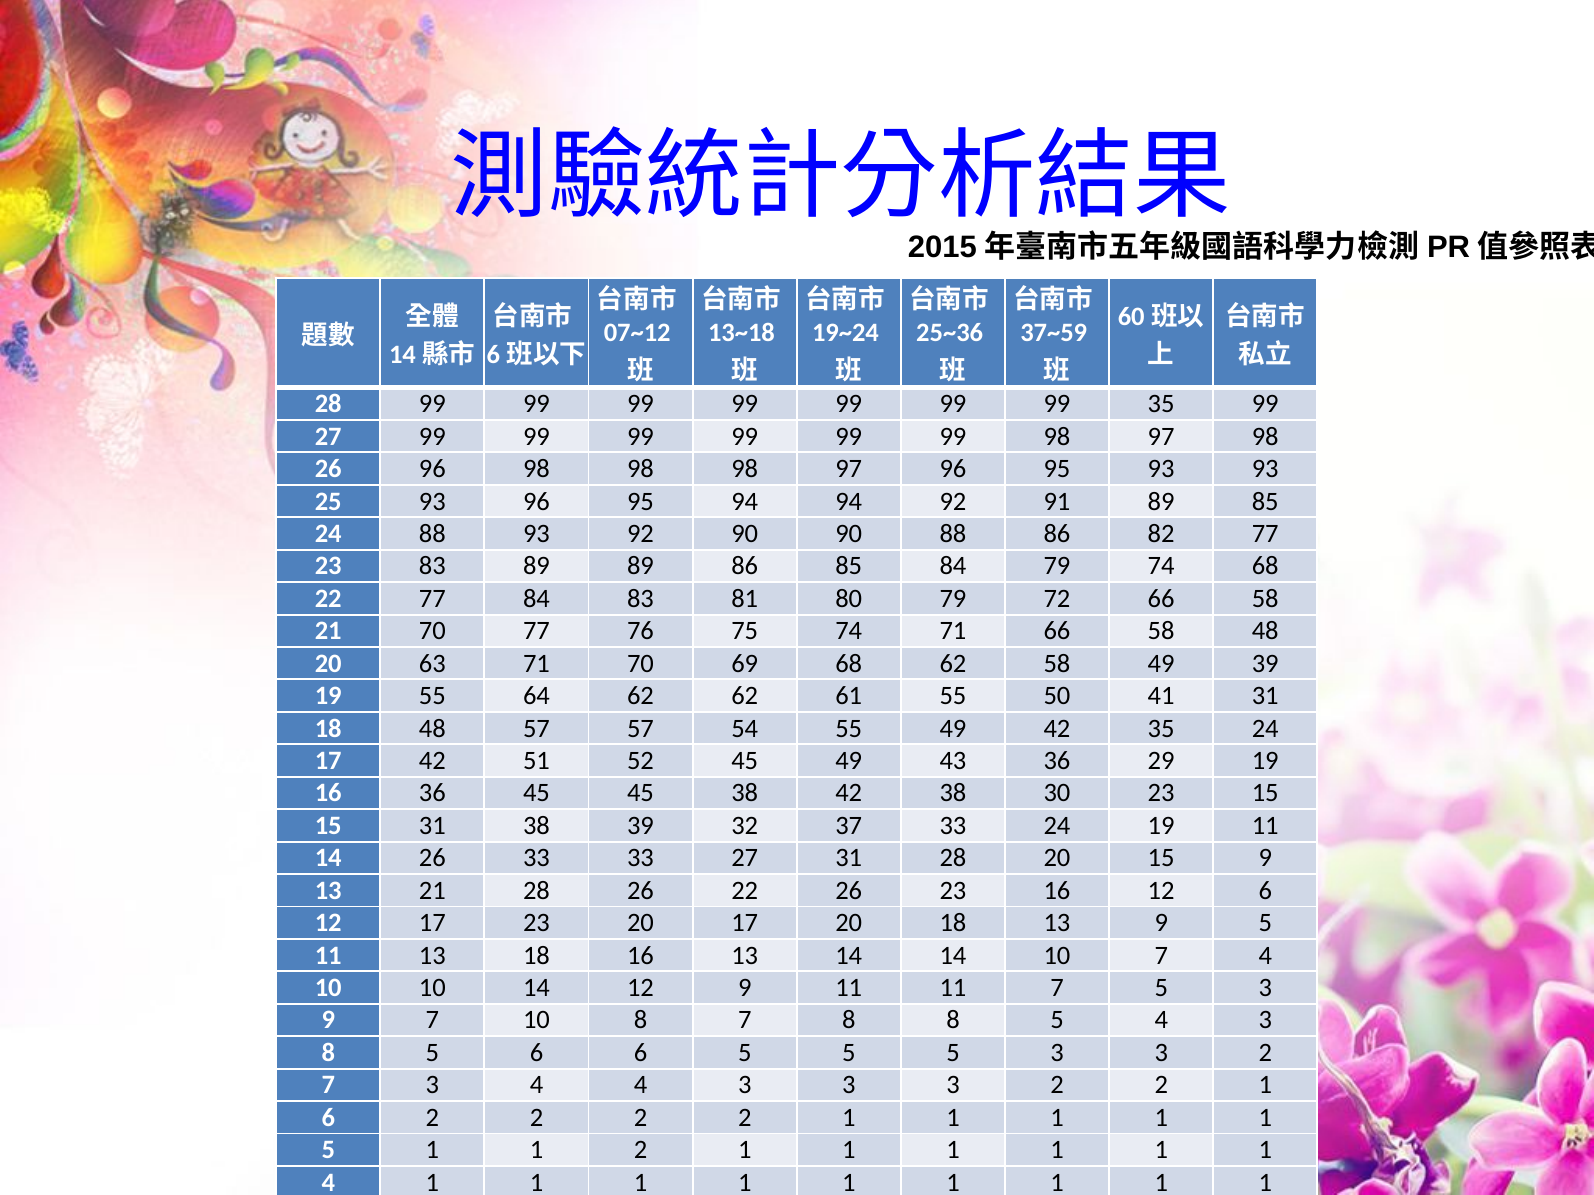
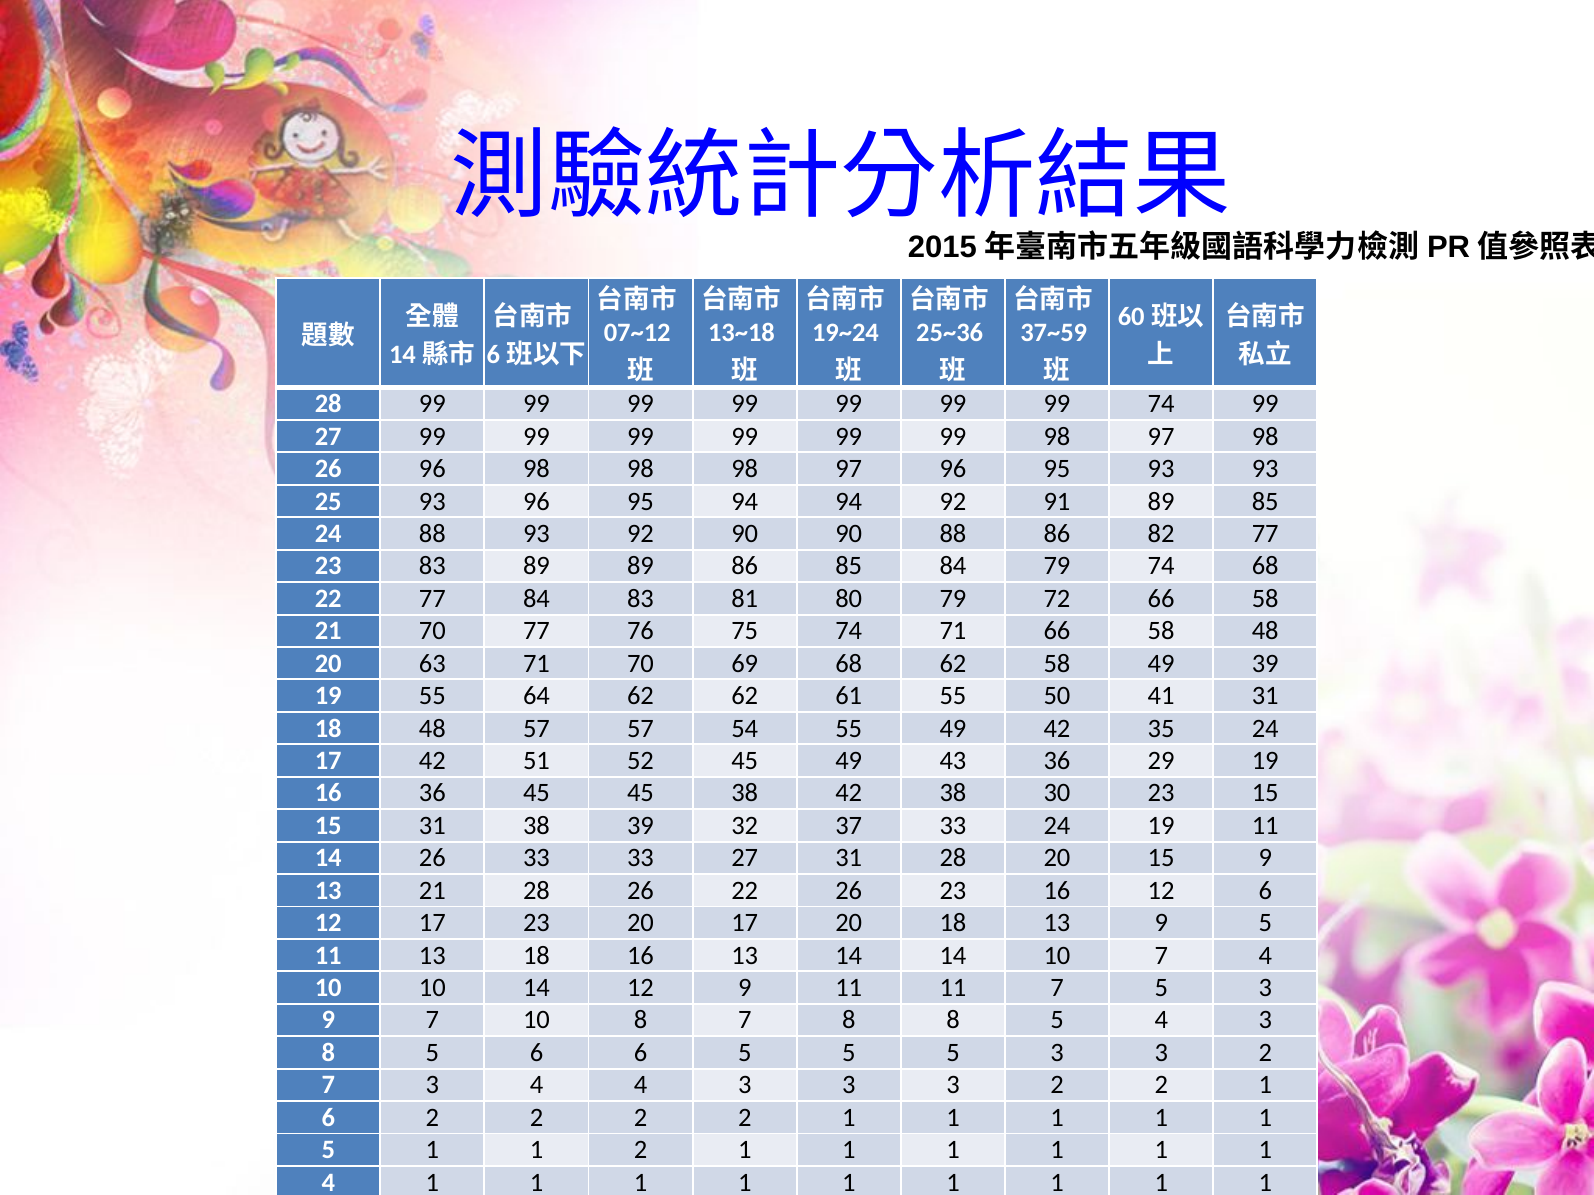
99 35: 35 -> 74 (1161, 404)
